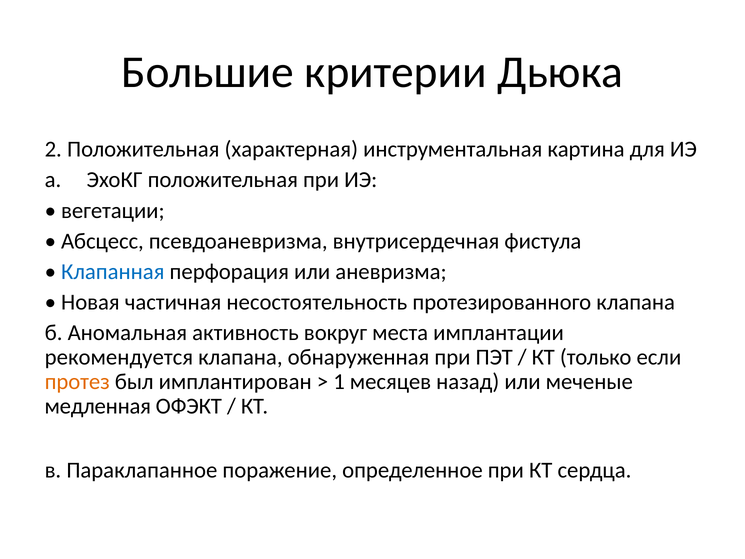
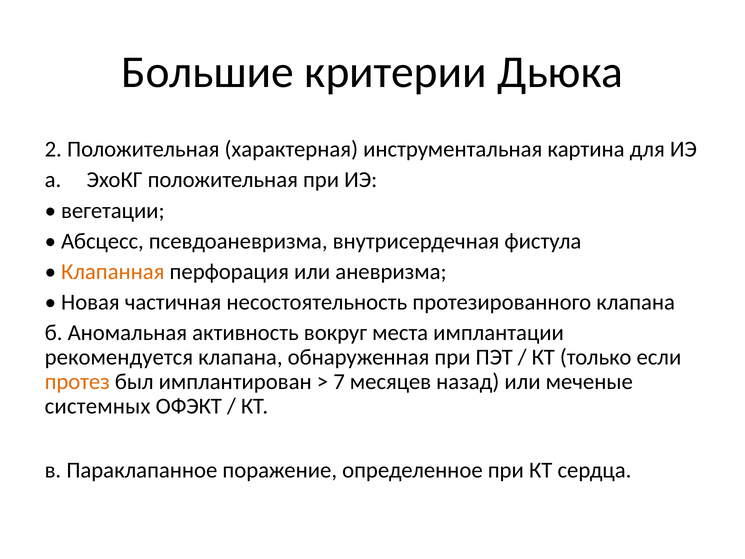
Клапанная colour: blue -> orange (113, 271)
1: 1 -> 7 (339, 382)
медленная: медленная -> системных (98, 406)
